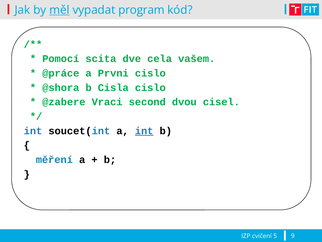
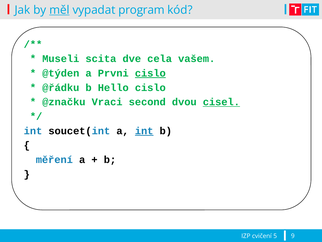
Pomocí: Pomocí -> Museli (61, 59)
@práce: @práce -> @týden (61, 73)
cislo underline: none -> present (150, 73)
@shora: @shora -> @řádku (61, 87)
Cisla: Cisla -> Hello (113, 87)
@zabere: @zabere -> @značku (64, 102)
cisel underline: none -> present (221, 102)
